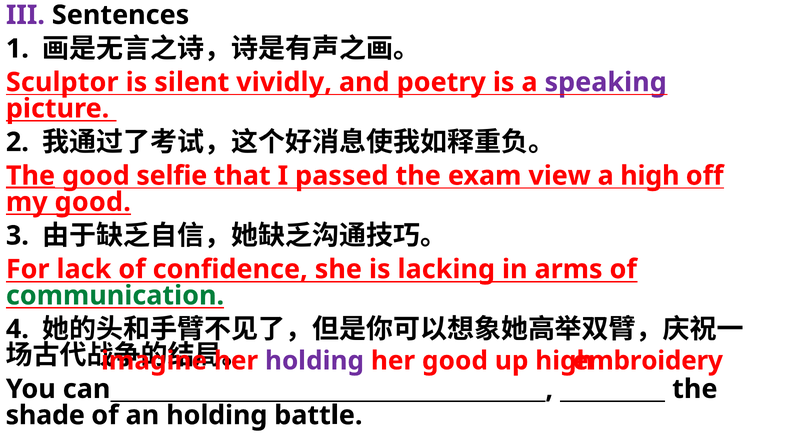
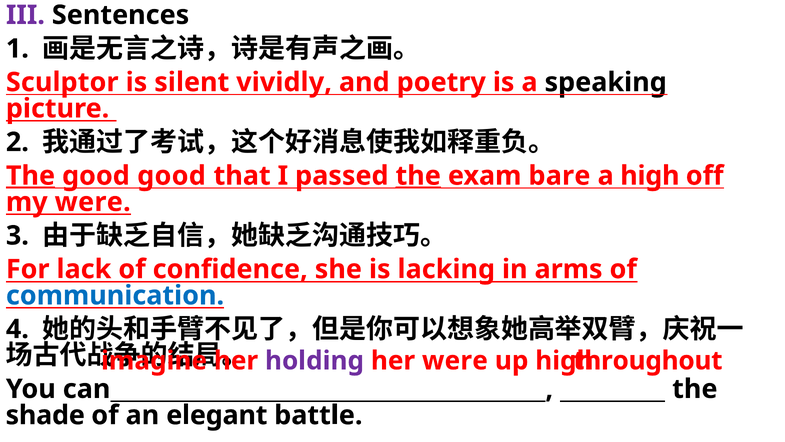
speaking colour: purple -> black (606, 82)
good selfie: selfie -> good (172, 176)
the underline: none -> present (418, 176)
view: view -> bare (559, 176)
my good: good -> were (93, 202)
communication colour: green -> blue (115, 295)
her good: good -> were (455, 360)
embroidery: embroidery -> throughout (648, 360)
an holding: holding -> elegant (217, 415)
